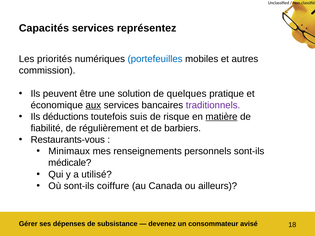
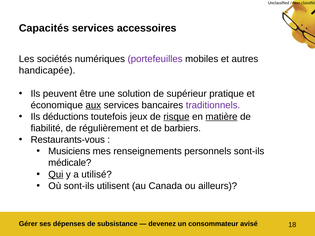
représentez: représentez -> accessoires (147, 28)
priorités: priorités -> sociétés (55, 59)
portefeuilles colour: blue -> purple (155, 59)
commission: commission -> handicapée (47, 71)
quelques: quelques -> supérieur (187, 94)
suis: suis -> jeux (139, 117)
risque underline: none -> present (176, 117)
Minimaux: Minimaux -> Musiciens (69, 151)
Qui underline: none -> present (56, 175)
coiffure: coiffure -> utilisent (113, 186)
